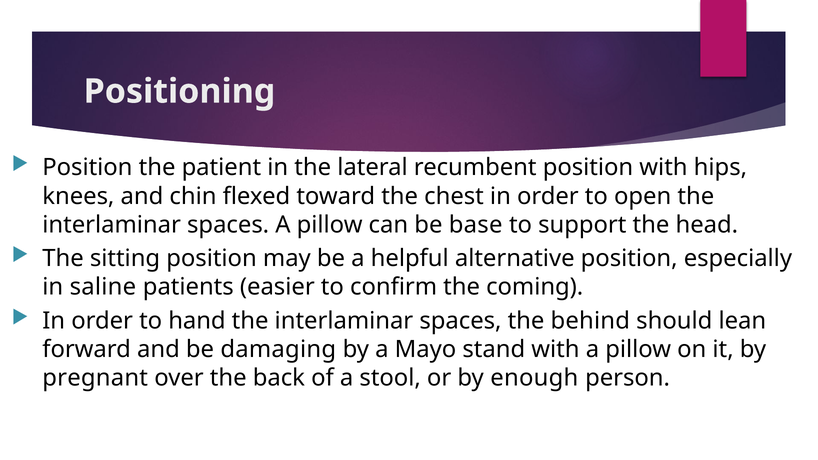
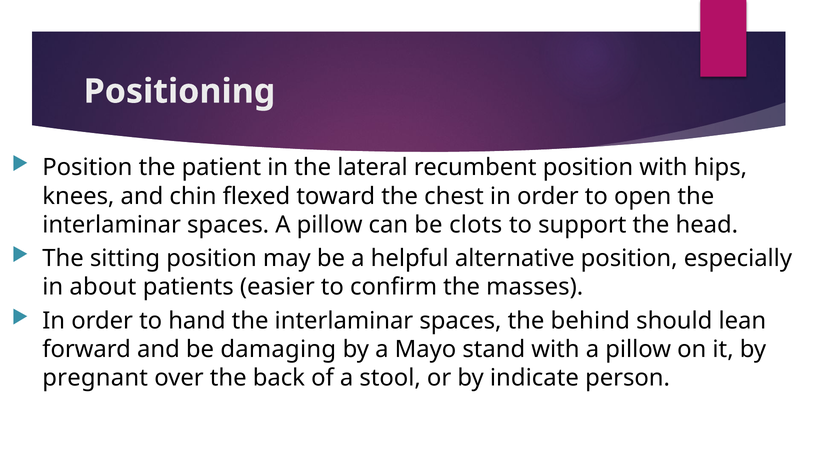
base: base -> clots (476, 225)
saline: saline -> about (103, 287)
coming: coming -> masses (535, 287)
enough: enough -> indicate (534, 378)
